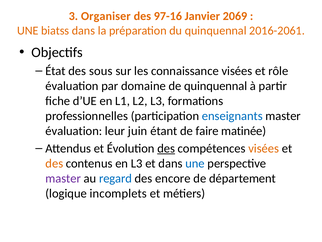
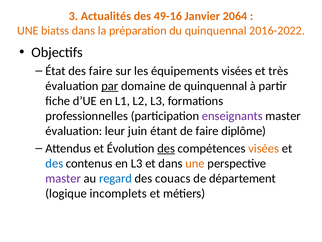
Organiser: Organiser -> Actualités (106, 16)
97-16: 97-16 -> 49-16 (168, 16)
2069: 2069 -> 2064 (235, 16)
2016-2061: 2016-2061 -> 2016-2022 (277, 31)
des sous: sous -> faire (101, 71)
connaissance: connaissance -> équipements (185, 71)
rôle: rôle -> très (278, 71)
par underline: none -> present (110, 86)
enseignants colour: blue -> purple (232, 116)
matinée: matinée -> diplôme (244, 131)
des colour: orange -> blue (54, 163)
une colour: blue -> orange (195, 163)
encore: encore -> couacs (173, 178)
